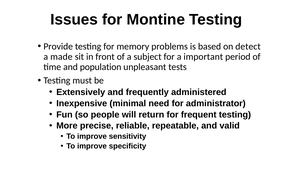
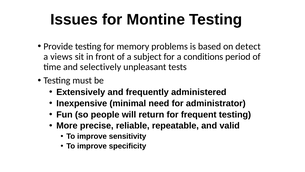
made: made -> views (61, 57)
important: important -> conditions (203, 57)
population: population -> selectively (101, 67)
